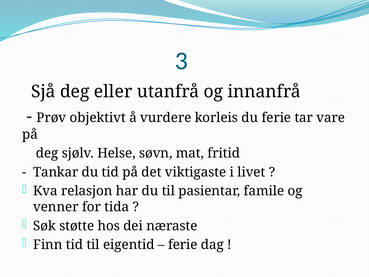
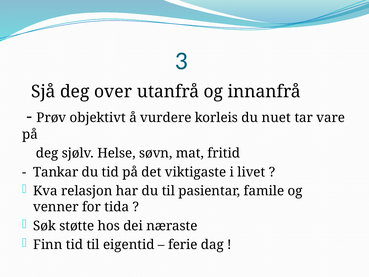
eller: eller -> over (113, 92)
du ferie: ferie -> nuet (276, 118)
